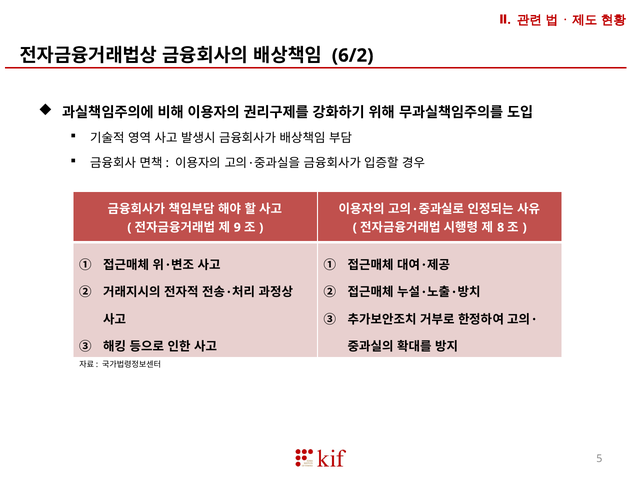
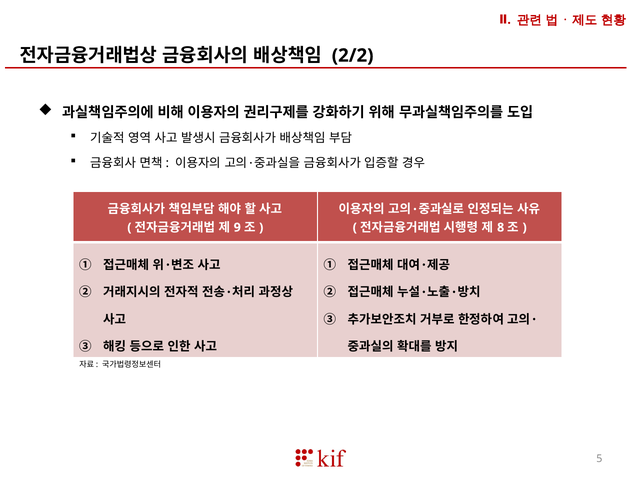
6/2: 6/2 -> 2/2 (353, 56)
